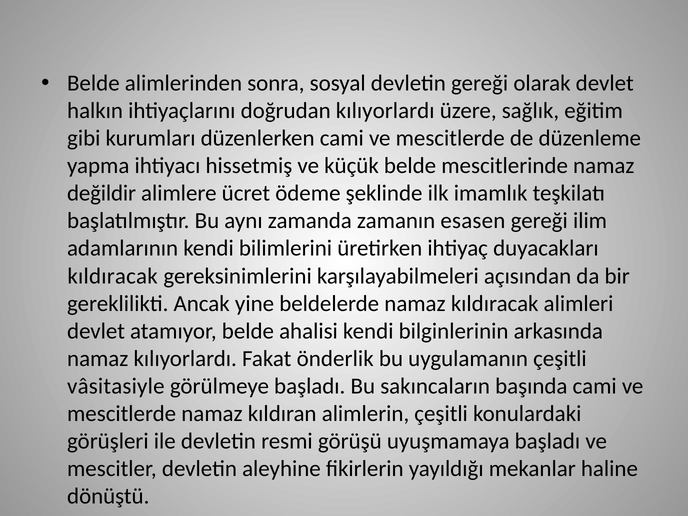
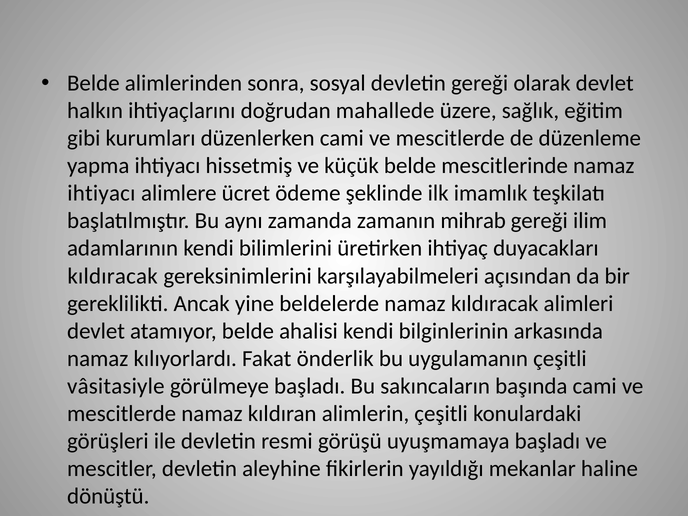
doğrudan kılıyorlardı: kılıyorlardı -> mahallede (385, 111)
değildir: değildir -> ihtiyacı (101, 193)
esasen: esasen -> mihrab (473, 221)
